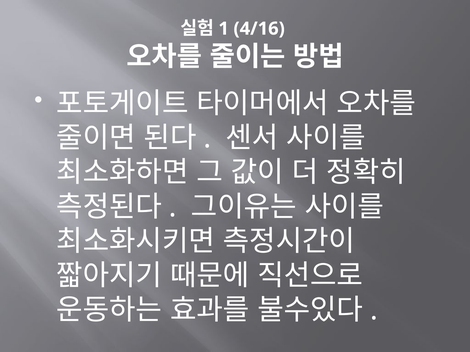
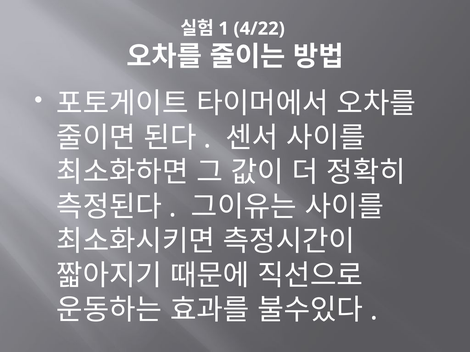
4/16: 4/16 -> 4/22 (259, 29)
